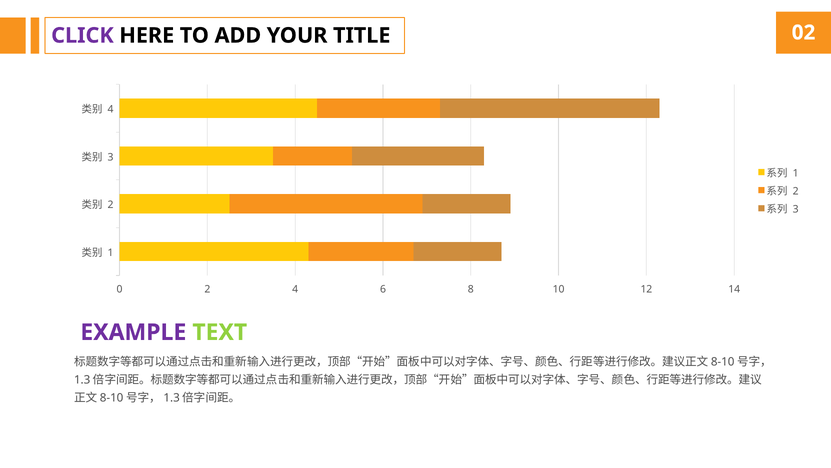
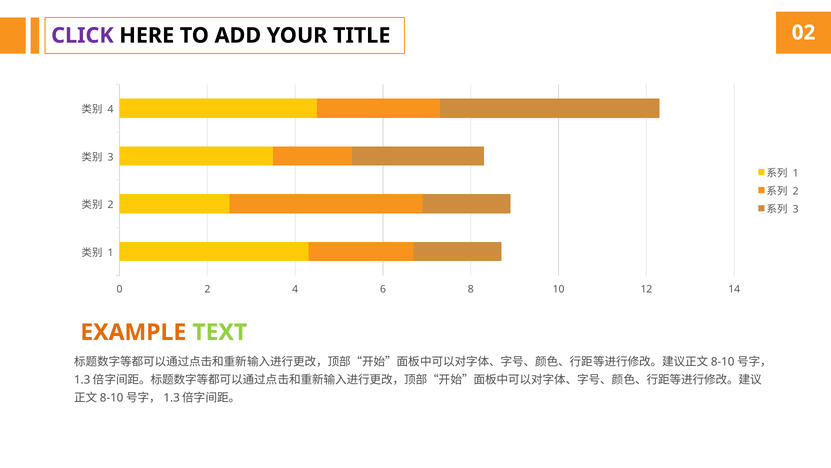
EXAMPLE colour: purple -> orange (133, 332)
